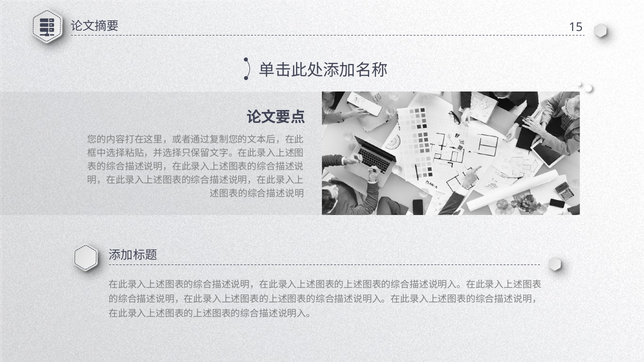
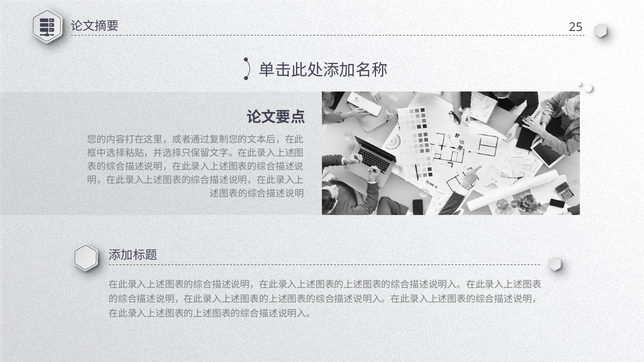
15: 15 -> 25 (576, 27)
